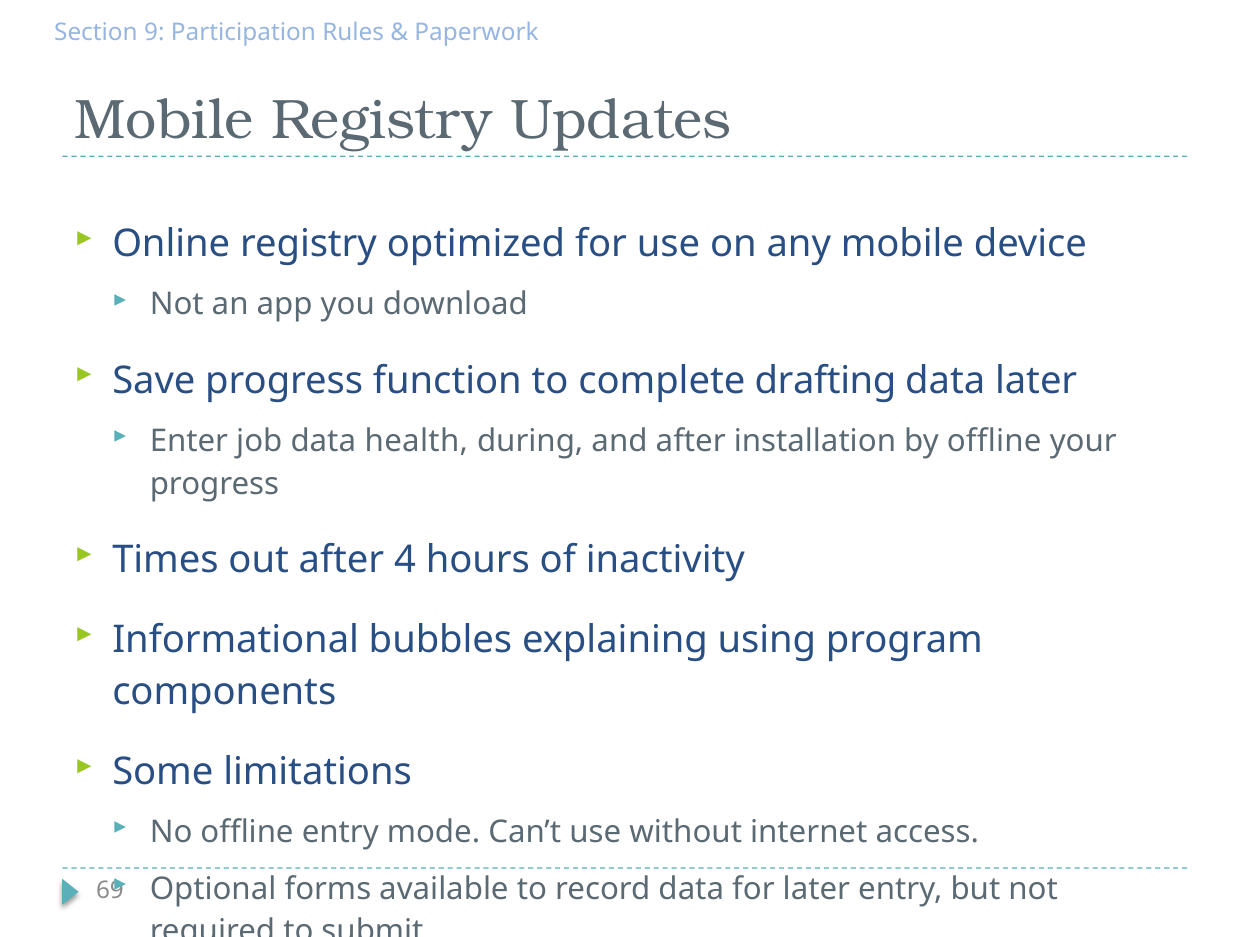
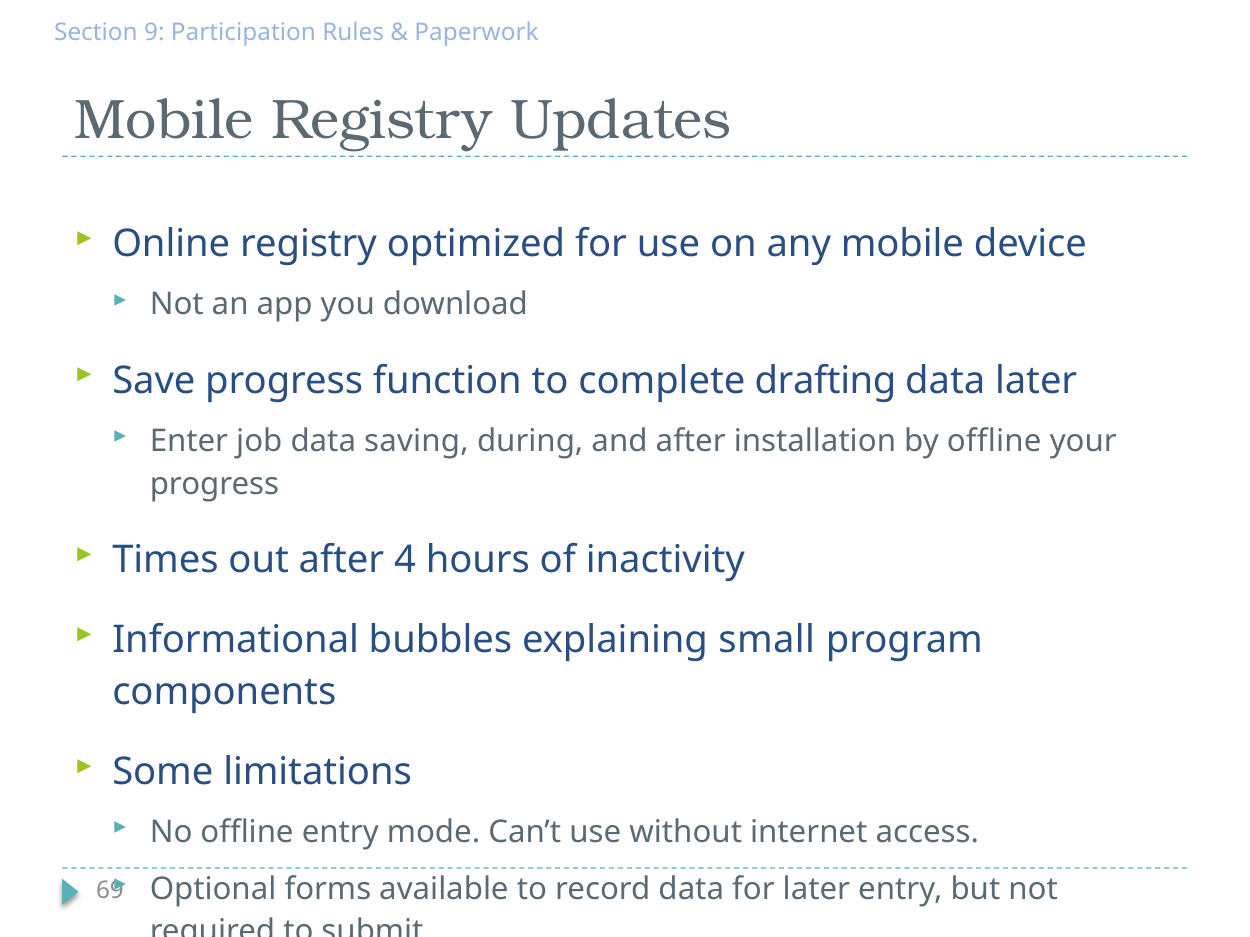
health: health -> saving (416, 441)
using: using -> small (767, 640)
